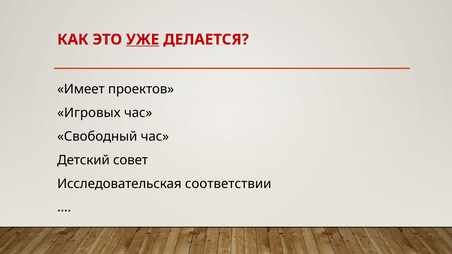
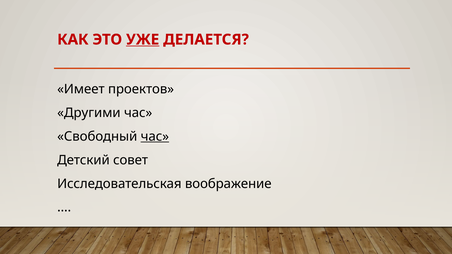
Игровых: Игровых -> Другими (89, 113)
час underline: none -> present (155, 137)
соответствии: соответствии -> воображение (228, 184)
